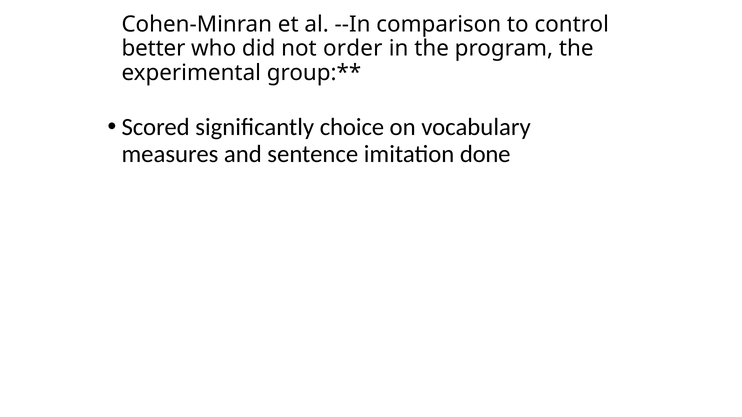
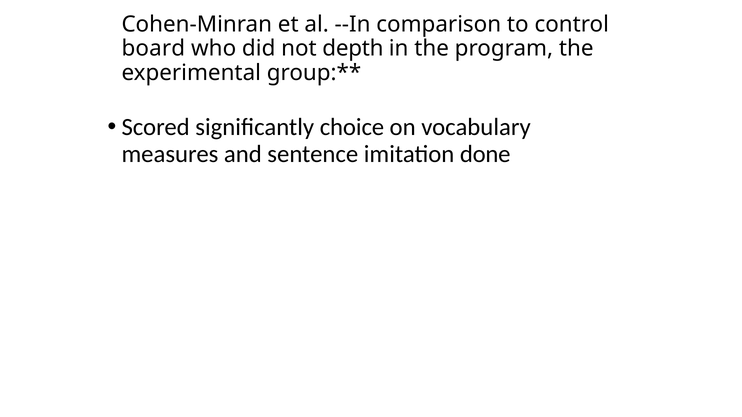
better: better -> board (153, 49)
order: order -> depth (353, 49)
